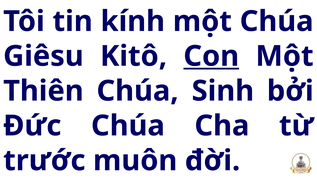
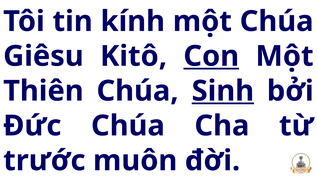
Sinh underline: none -> present (223, 91)
